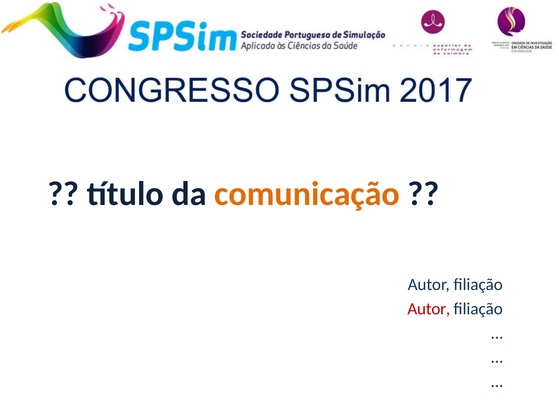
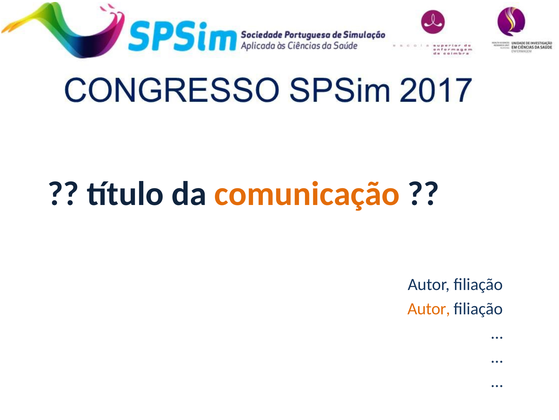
Autor colour: red -> orange (429, 308)
